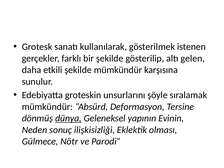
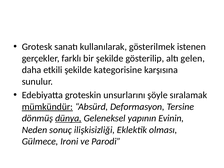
şekilde mümkündür: mümkündür -> kategorisine (118, 70)
mümkündür underline: none -> present (47, 107)
Nötr: Nötr -> Ironi (69, 141)
